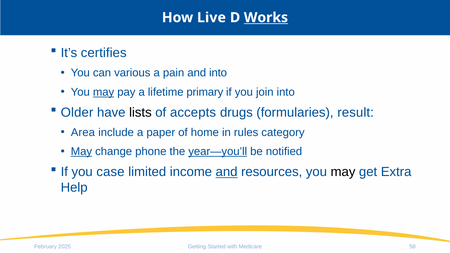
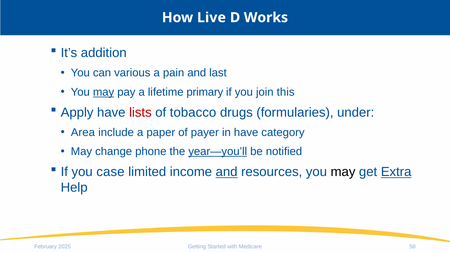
Works underline: present -> none (266, 18)
certifies: certifies -> addition (104, 53)
and into: into -> last (218, 73)
join into: into -> this (286, 92)
Older: Older -> Apply (77, 112)
lists colour: black -> red (140, 112)
accepts: accepts -> tobacco (193, 112)
result: result -> under (356, 112)
home: home -> payer (205, 133)
in rules: rules -> have (246, 133)
May underline: present -> none (81, 152)
Extra underline: none -> present (396, 172)
